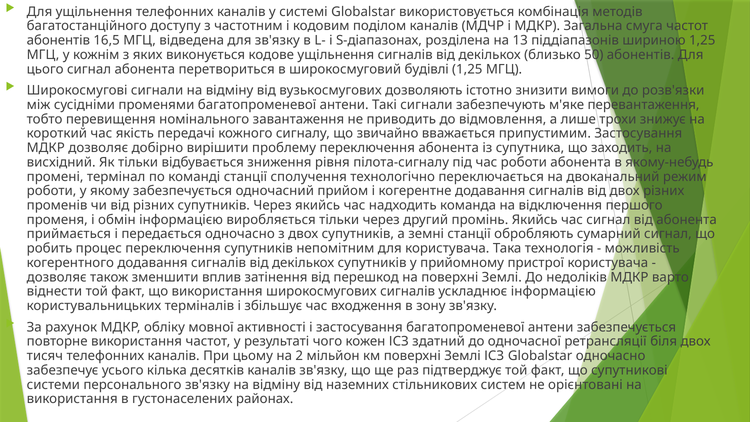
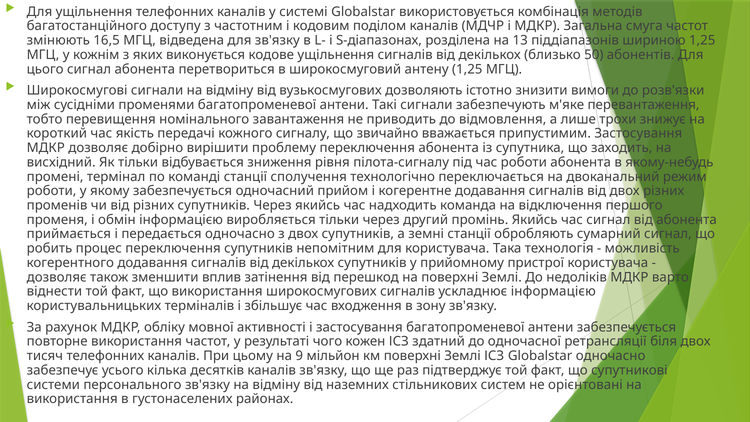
абонентів: абонентів -> змінюють (58, 40)
будівлі: будівлі -> антену (427, 69)
2: 2 -> 9 (299, 356)
